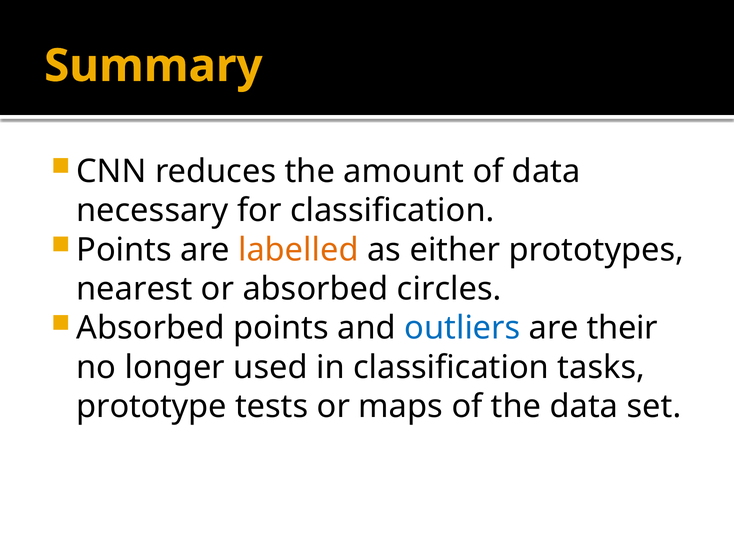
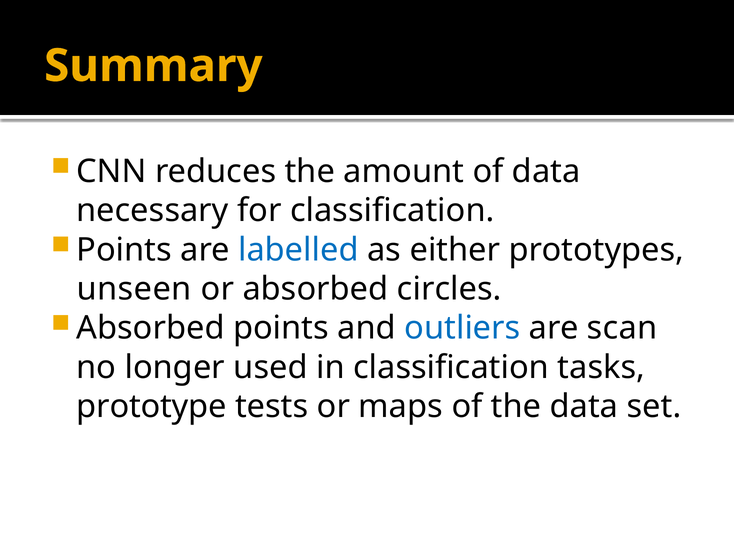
labelled colour: orange -> blue (298, 250)
nearest: nearest -> unseen (134, 289)
their: their -> scan (622, 328)
